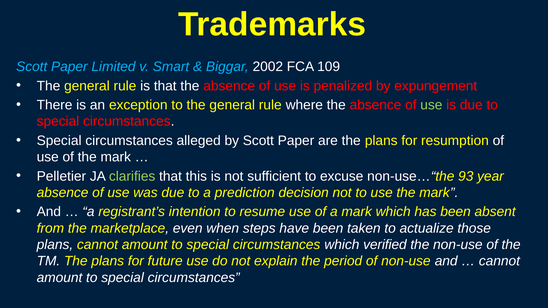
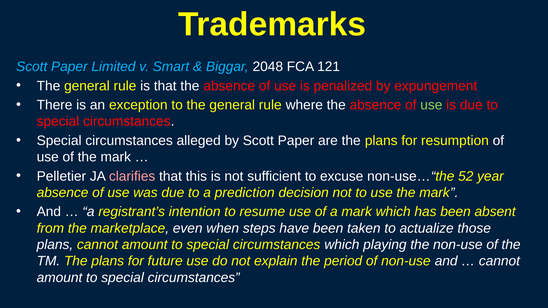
2002: 2002 -> 2048 (268, 67)
109: 109 -> 121 (329, 67)
clarifies colour: light green -> pink (132, 176)
93: 93 -> 52 (466, 176)
verified: verified -> playing (385, 245)
